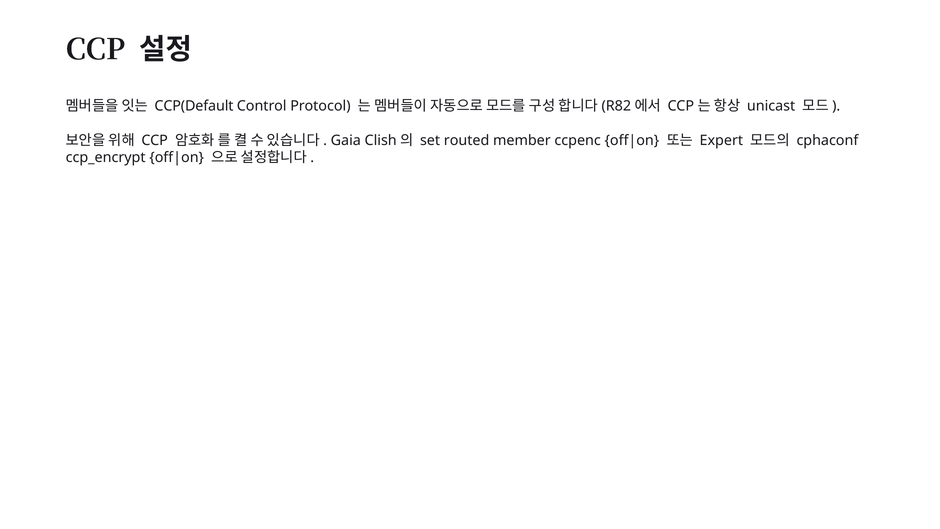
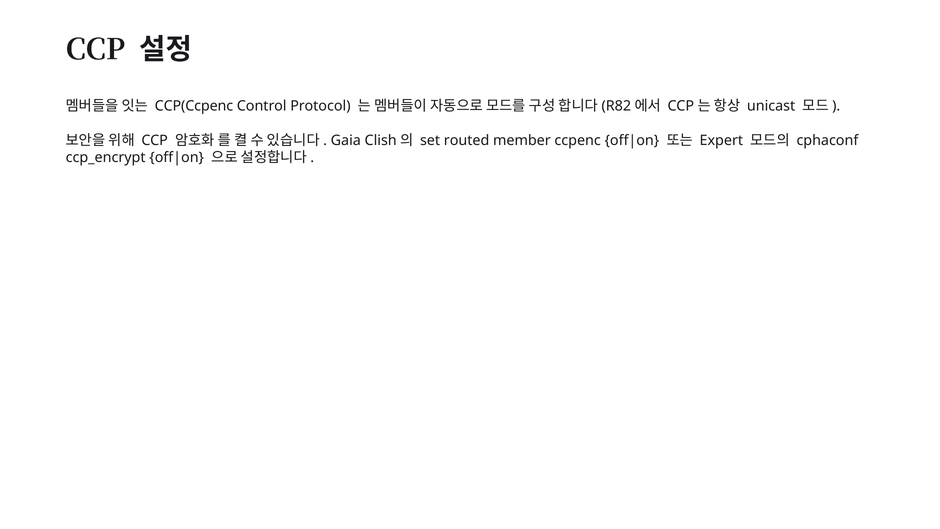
CCP(Default: CCP(Default -> CCP(Ccpenc (194, 106)
